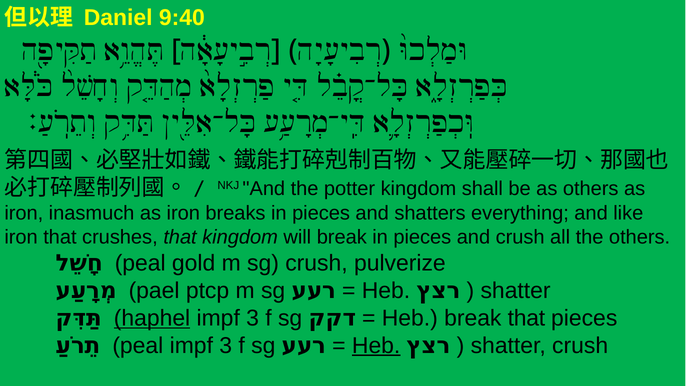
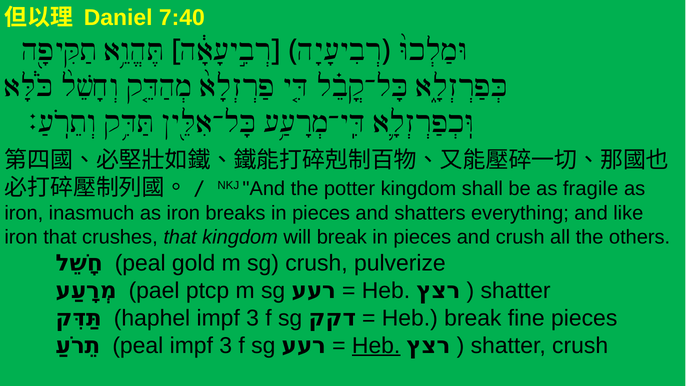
9:40: 9:40 -> 7:40 (182, 18)
as others: others -> fragile (591, 189)
haphel underline: present -> none (152, 319)
break that: that -> fine (526, 319)
